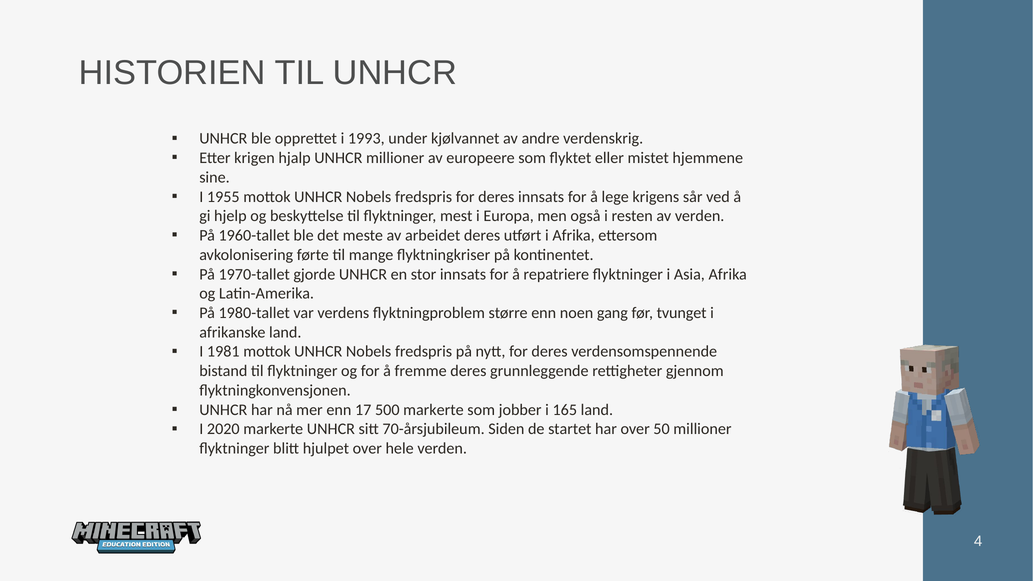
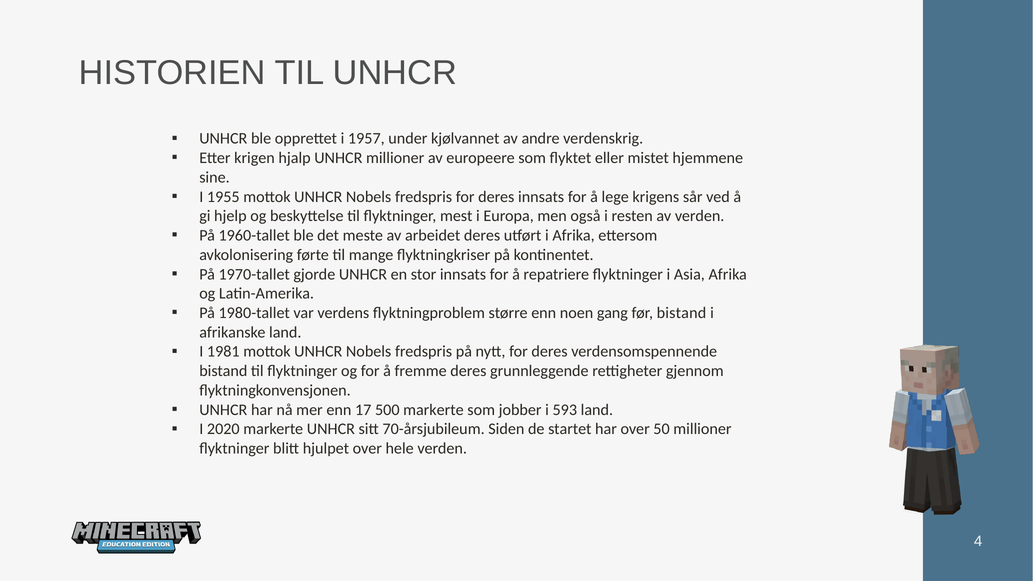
1993: 1993 -> 1957 (366, 139)
før tvunget: tvunget -> bistand (681, 313)
165: 165 -> 593 (565, 410)
